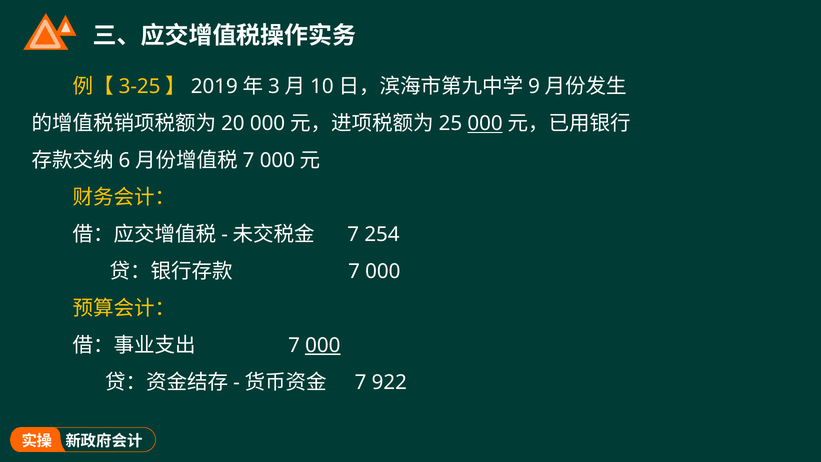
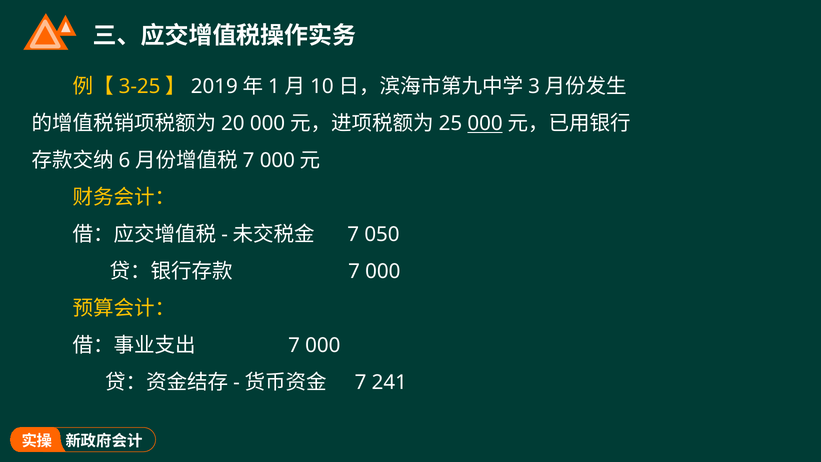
3: 3 -> 1 (274, 87)
9: 9 -> 3 (534, 87)
254: 254 -> 050 (382, 234)
000 underline: present -> none (323, 345)
922: 922 -> 241 (389, 382)
